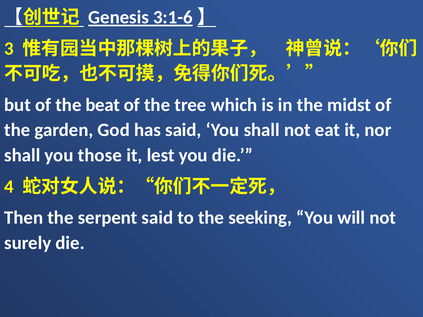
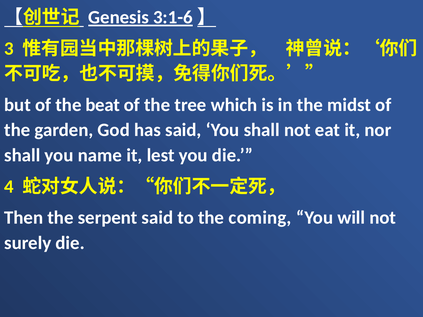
those: those -> name (100, 155)
seeking: seeking -> coming (260, 218)
